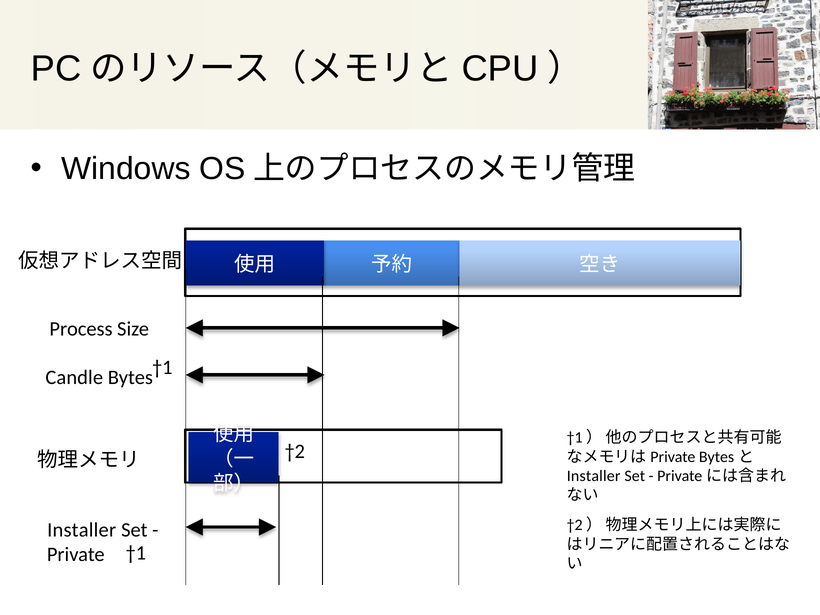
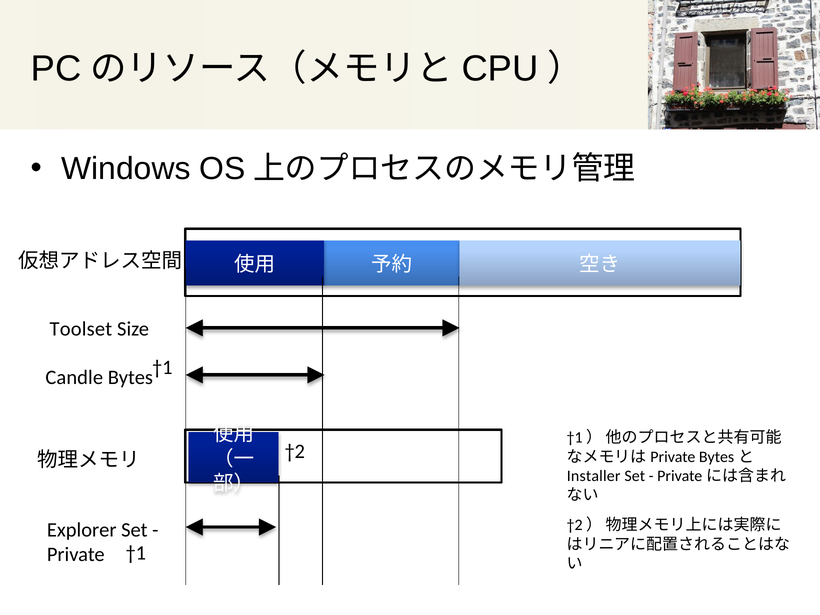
Process: Process -> Toolset (81, 329)
Installer: Installer -> Explorer (82, 530)
